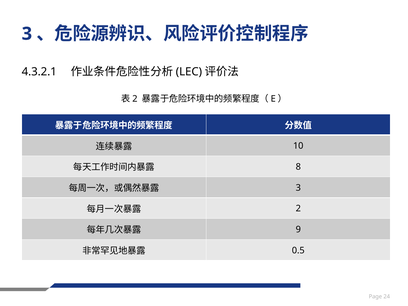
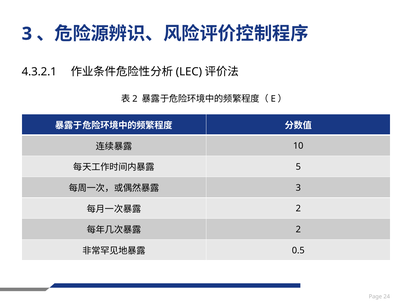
8: 8 -> 5 (298, 167)
9: 9 -> 2 (298, 230)
